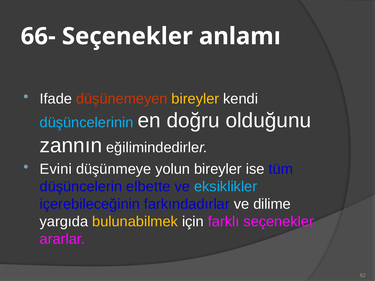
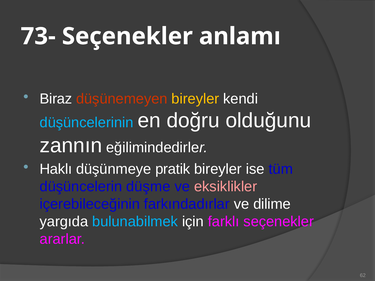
66-: 66- -> 73- (38, 36)
Ifade: Ifade -> Biraz (56, 99)
Evini: Evini -> Haklı (56, 169)
yolun: yolun -> pratik (173, 169)
elbette: elbette -> düşme (148, 187)
eksiklikler colour: light blue -> pink (226, 187)
bulunabilmek colour: yellow -> light blue (135, 222)
